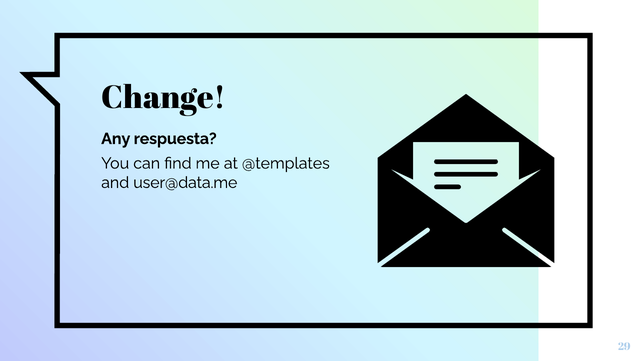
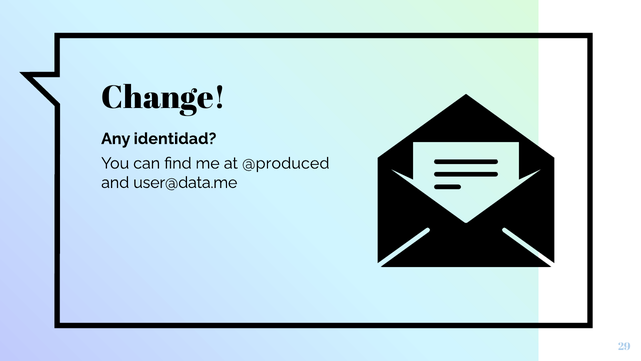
respuesta: respuesta -> identidad (175, 139)
@templates: @templates -> @produced (286, 163)
